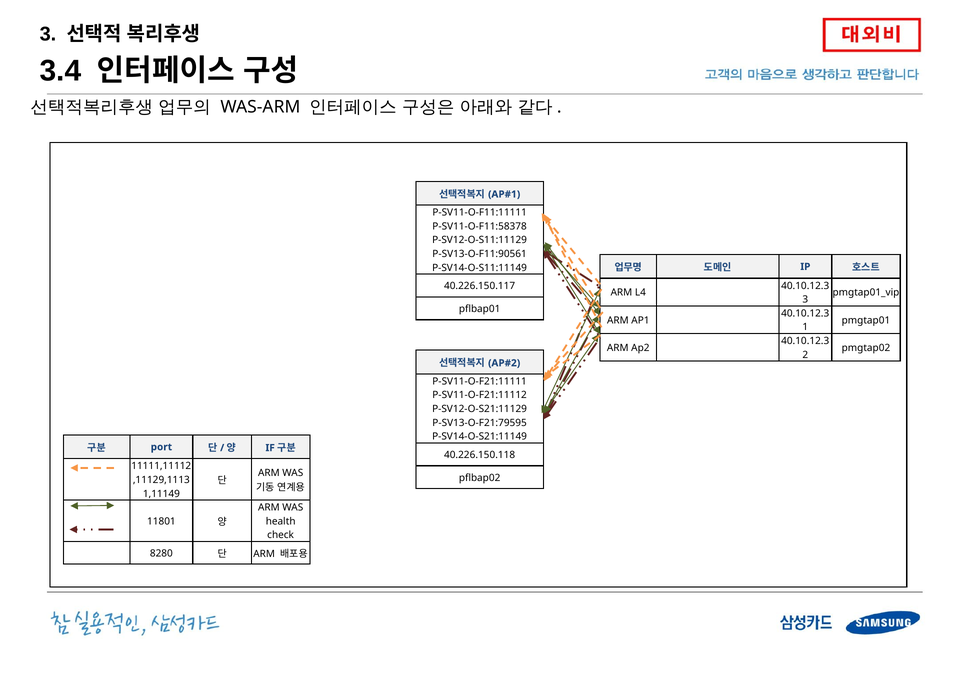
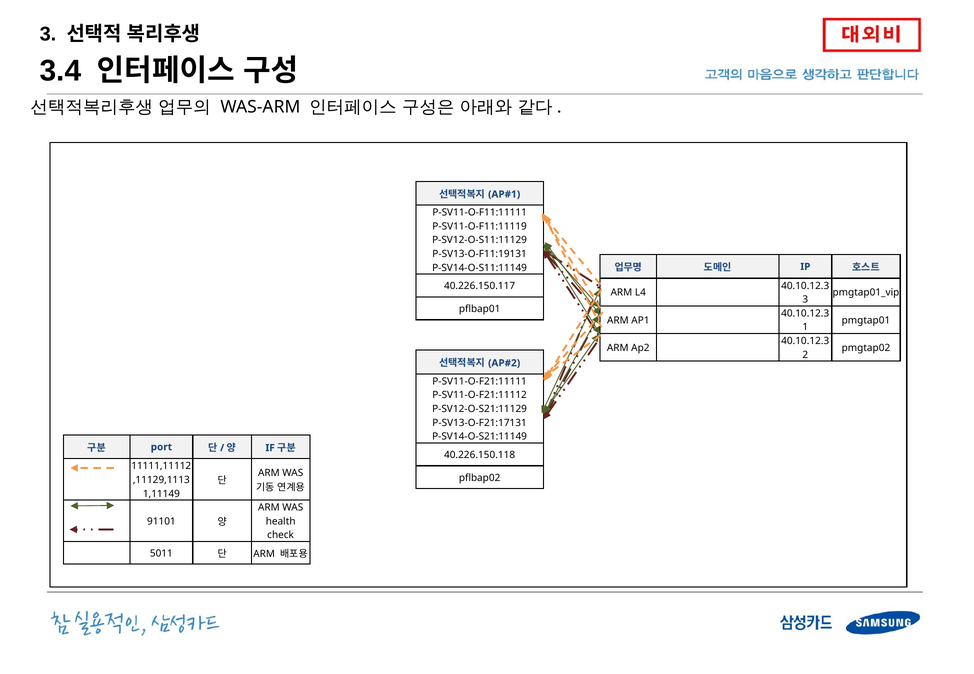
P-SV11-O-F11:58378: P-SV11-O-F11:58378 -> P-SV11-O-F11:11119 (480, 226)
P-SV13-O-F11:90561: P-SV13-O-F11:90561 -> P-SV13-O-F11:19131 (480, 254)
P-SV13-O-F21:79595: P-SV13-O-F21:79595 -> P-SV13-O-F21:17131 (480, 423)
11801: 11801 -> 91101 (161, 522)
8280: 8280 -> 5011 (161, 554)
